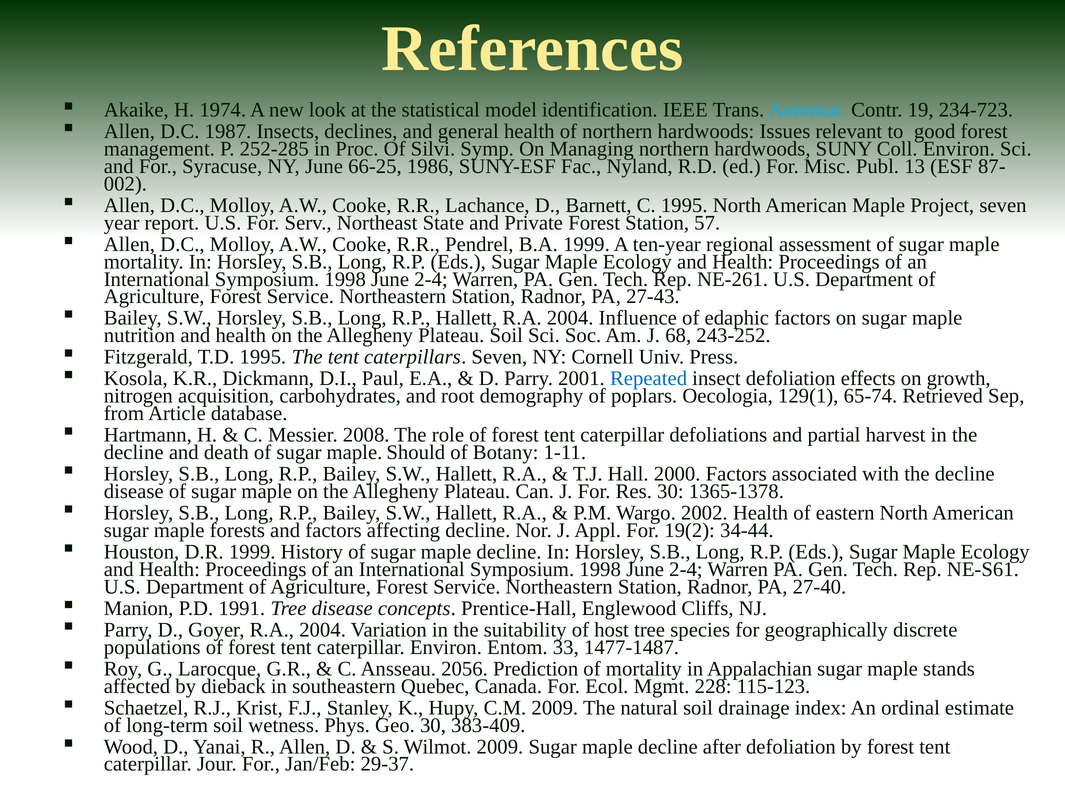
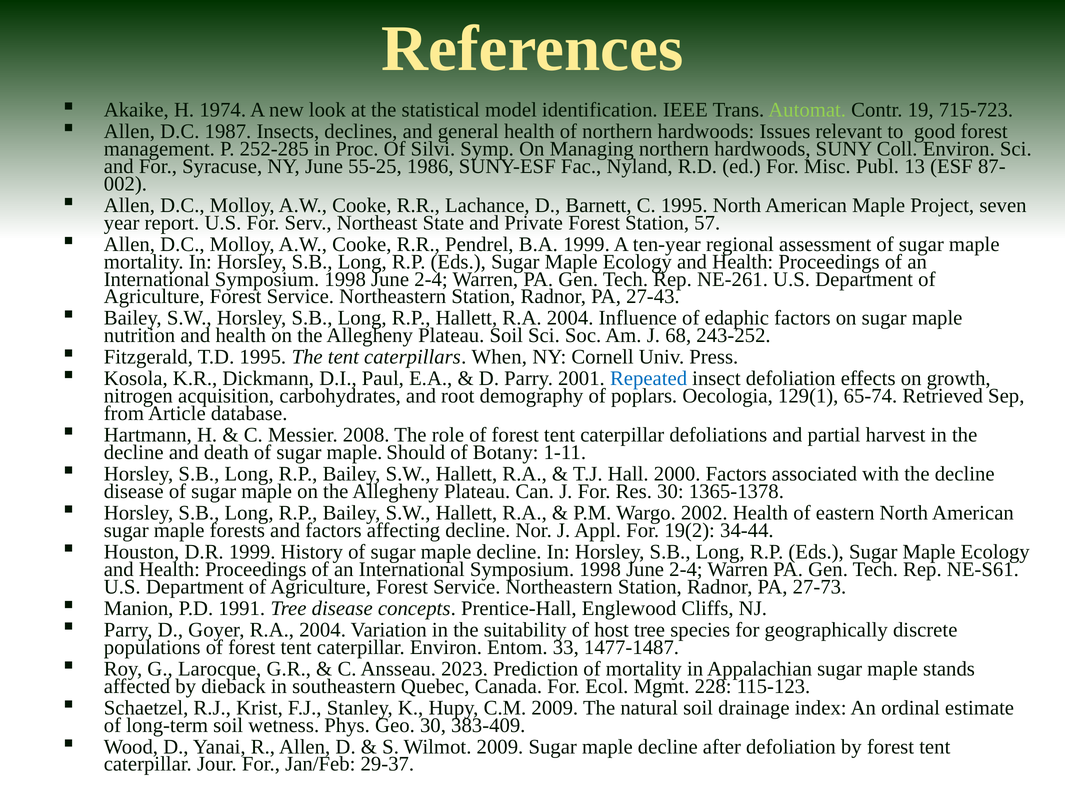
Automat colour: light blue -> light green (807, 110)
234-723: 234-723 -> 715-723 (976, 110)
66-25: 66-25 -> 55-25 (375, 166)
caterpillars Seven: Seven -> When (499, 357)
27-40: 27-40 -> 27-73 (820, 587)
2056: 2056 -> 2023 (465, 669)
